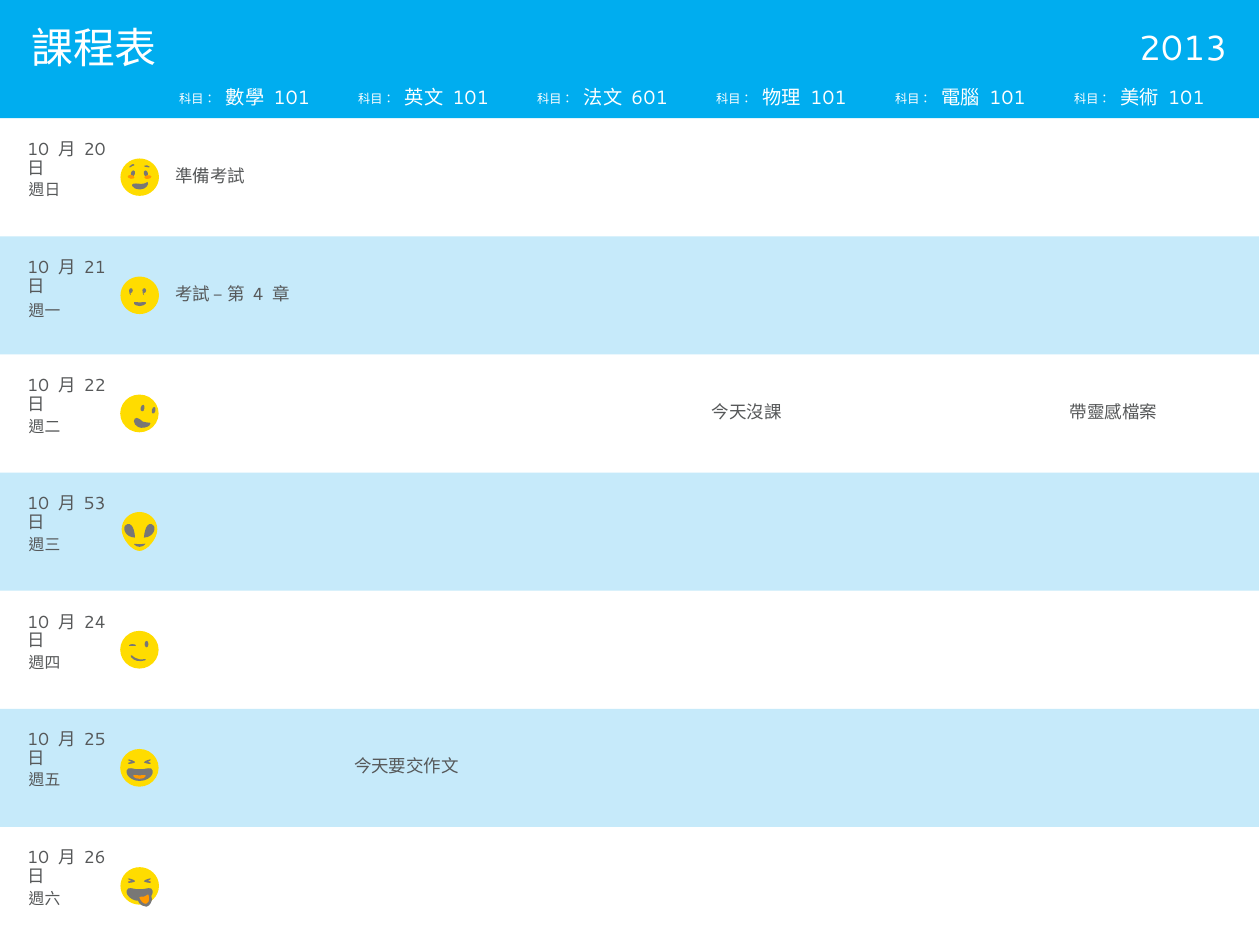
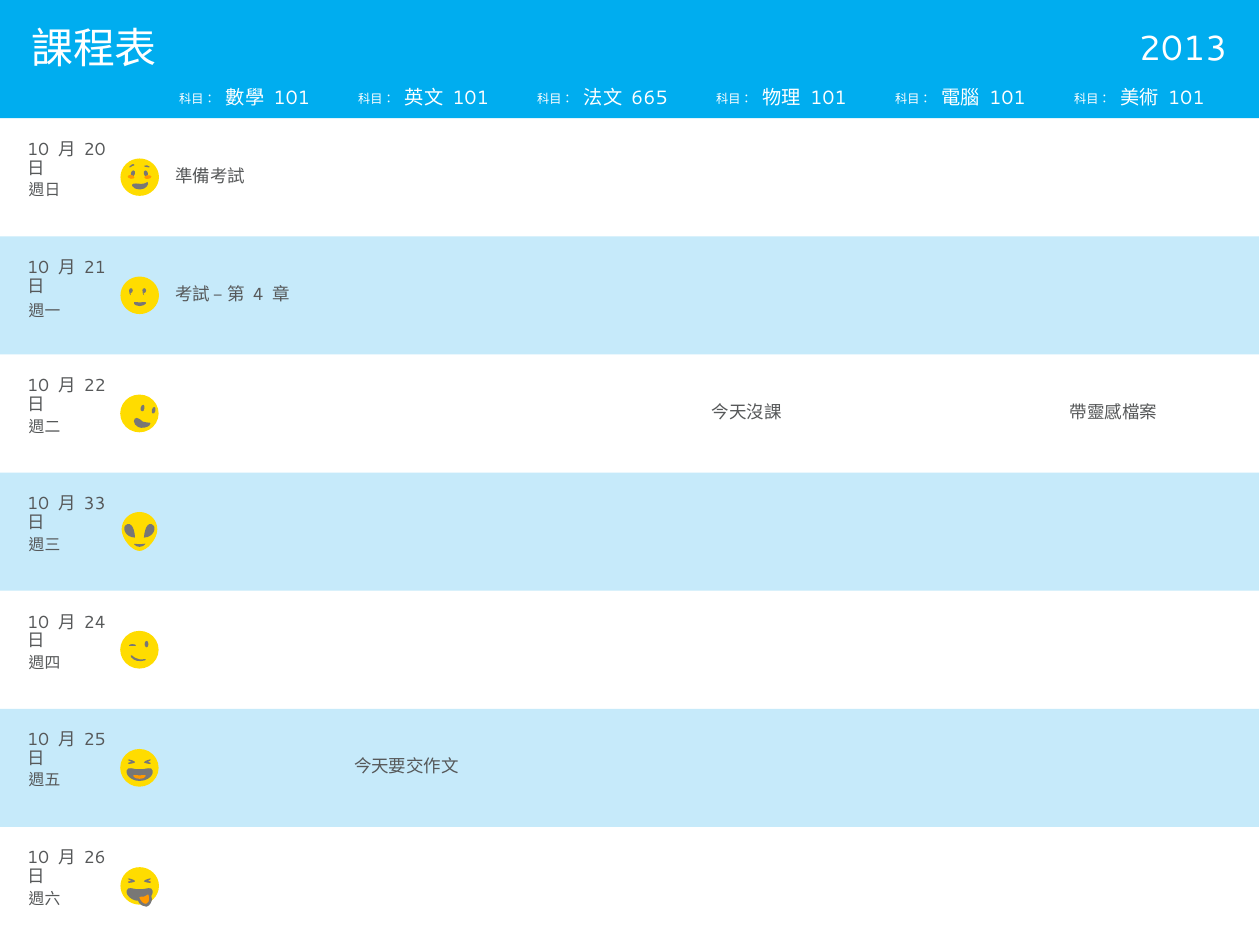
601: 601 -> 665 (650, 98)
53: 53 -> 33 (95, 503)
